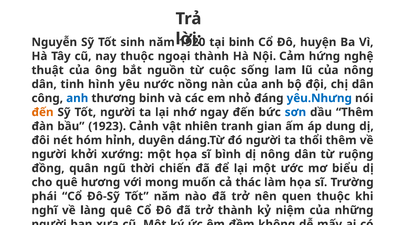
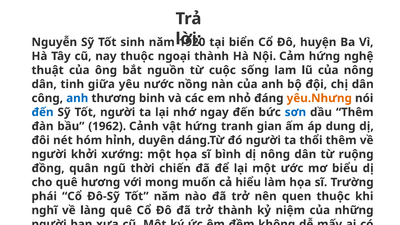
tại binh: binh -> biển (242, 42)
hình: hình -> giữa (101, 84)
yêu.Nhưng colour: blue -> orange (319, 98)
đến colour: orange -> blue (43, 112)
1923: 1923 -> 1962 (107, 126)
vật nhiên: nhiên -> hứng (201, 126)
thác: thác -> hiểu (248, 182)
